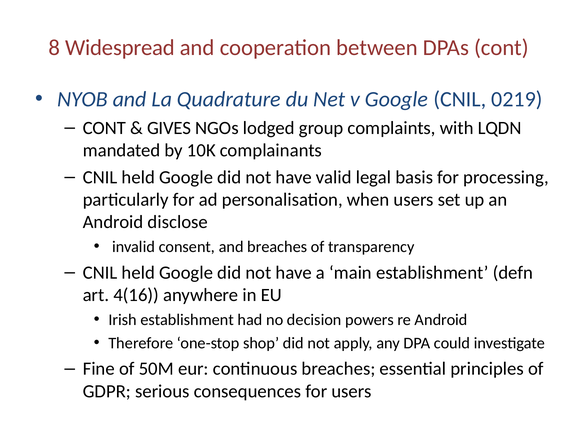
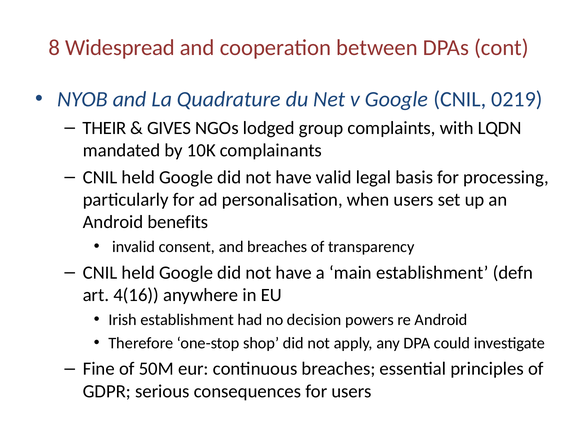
CONT: CONT -> THEIR (104, 128)
disclose: disclose -> benefits (178, 222)
